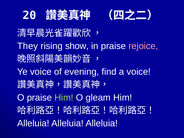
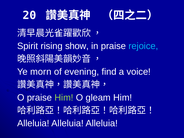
They: They -> Spirit (28, 46)
rejoice colour: pink -> light blue (143, 46)
Ye voice: voice -> morn (41, 72)
